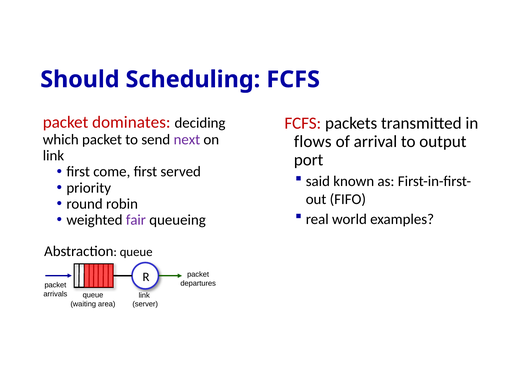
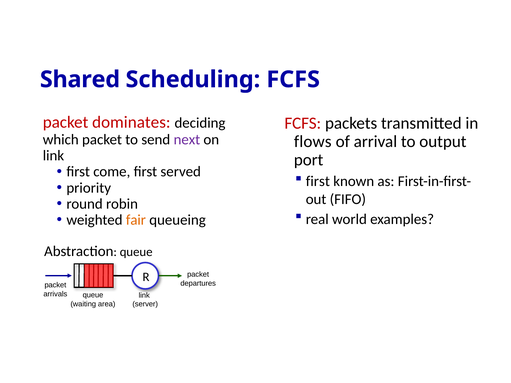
Should: Should -> Shared (80, 80)
said: said -> first (318, 181)
fair colour: purple -> orange (136, 220)
